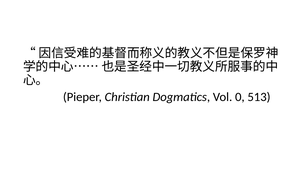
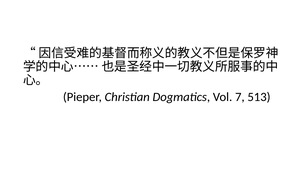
0: 0 -> 7 (240, 97)
